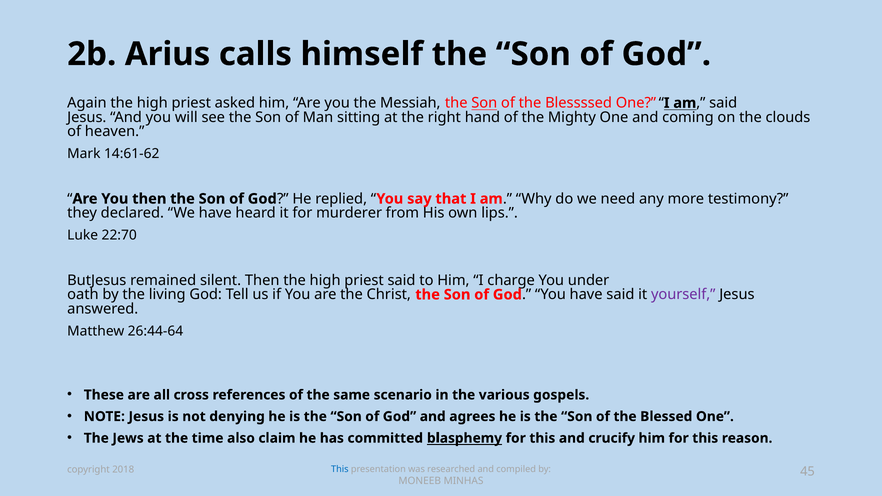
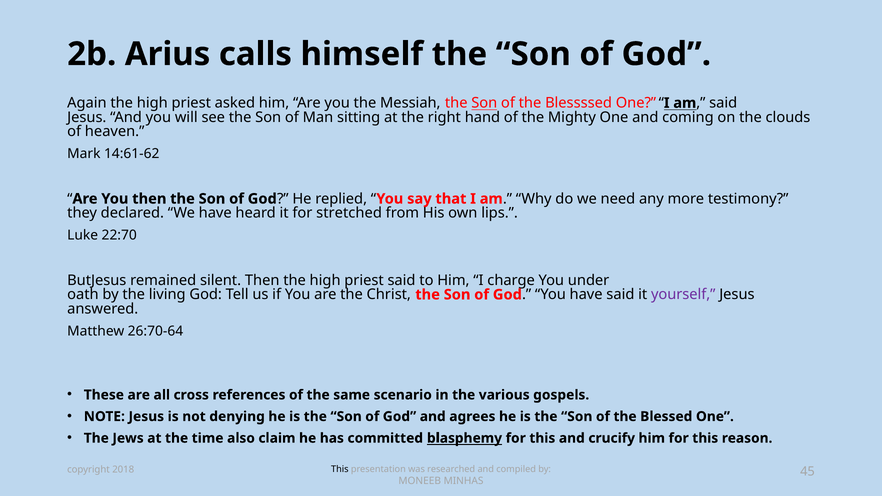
murderer: murderer -> stretched (349, 213)
26:44-64: 26:44-64 -> 26:70-64 (155, 331)
This colour: blue -> black (340, 469)
